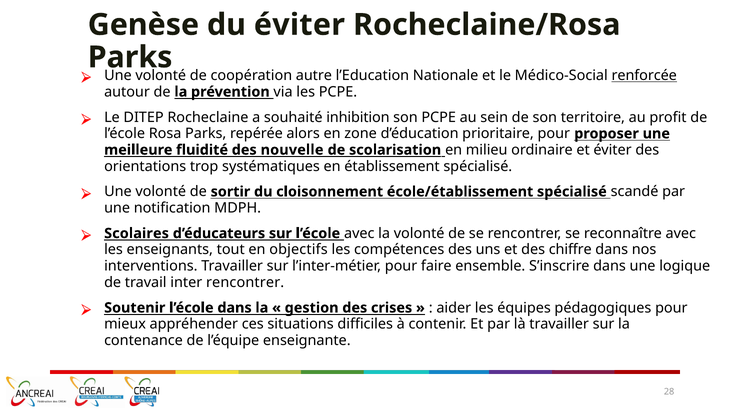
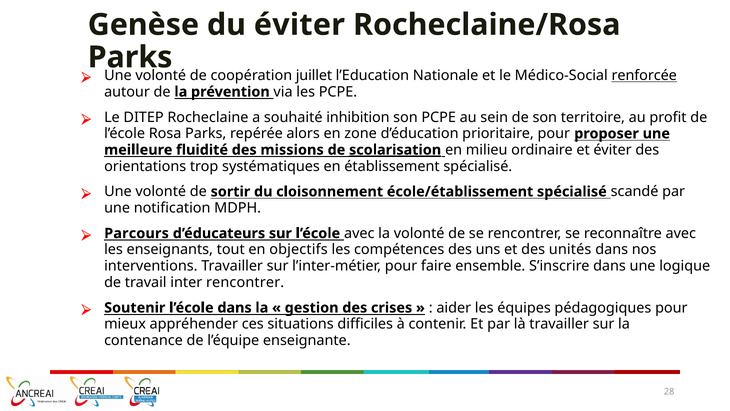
autre: autre -> juillet (314, 75)
nouvelle: nouvelle -> missions (292, 150)
scolarisation underline: none -> present (395, 150)
Scolaires: Scolaires -> Parcours (137, 233)
chiffre: chiffre -> unités (570, 249)
